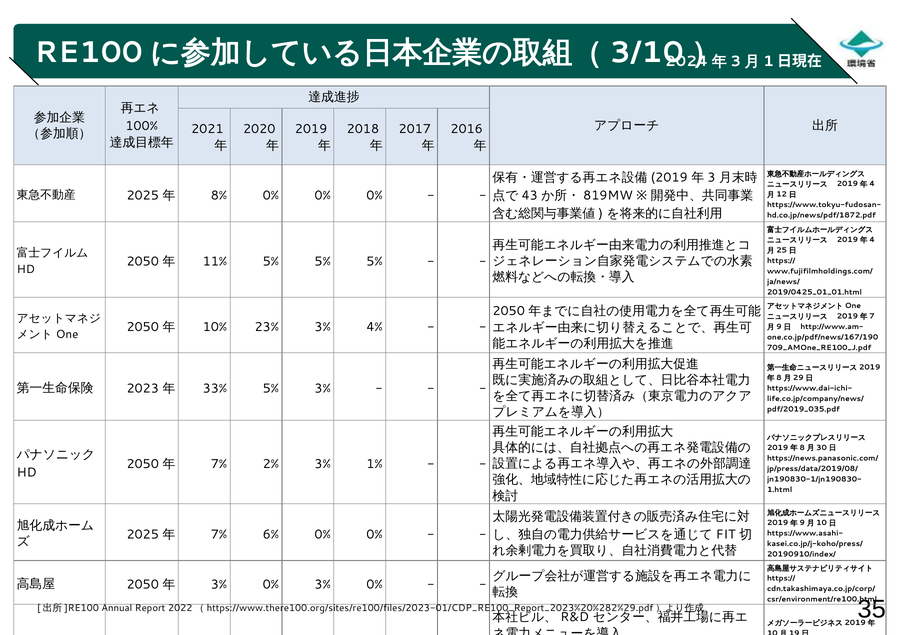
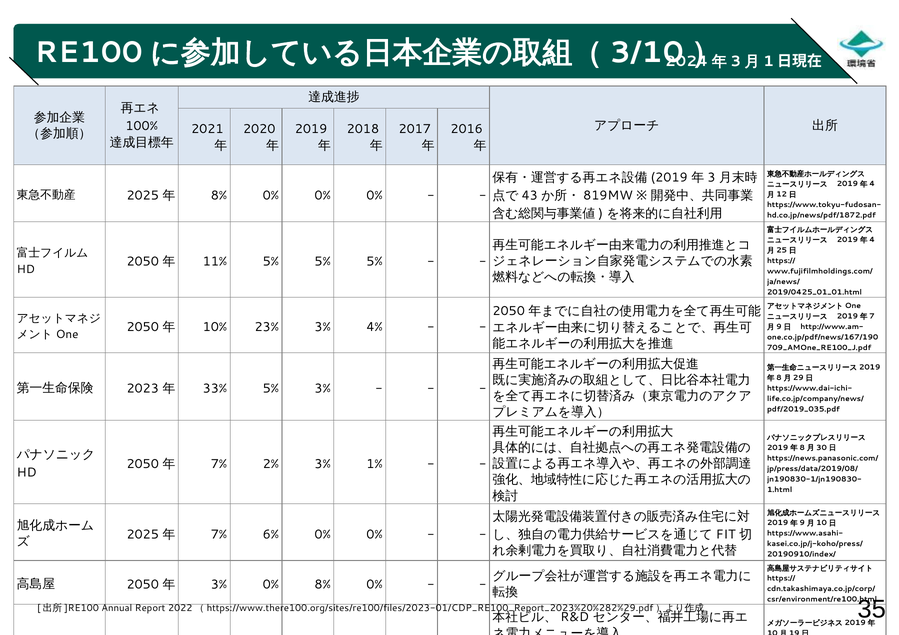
0% 3%: 3% -> 8% (323, 585)
